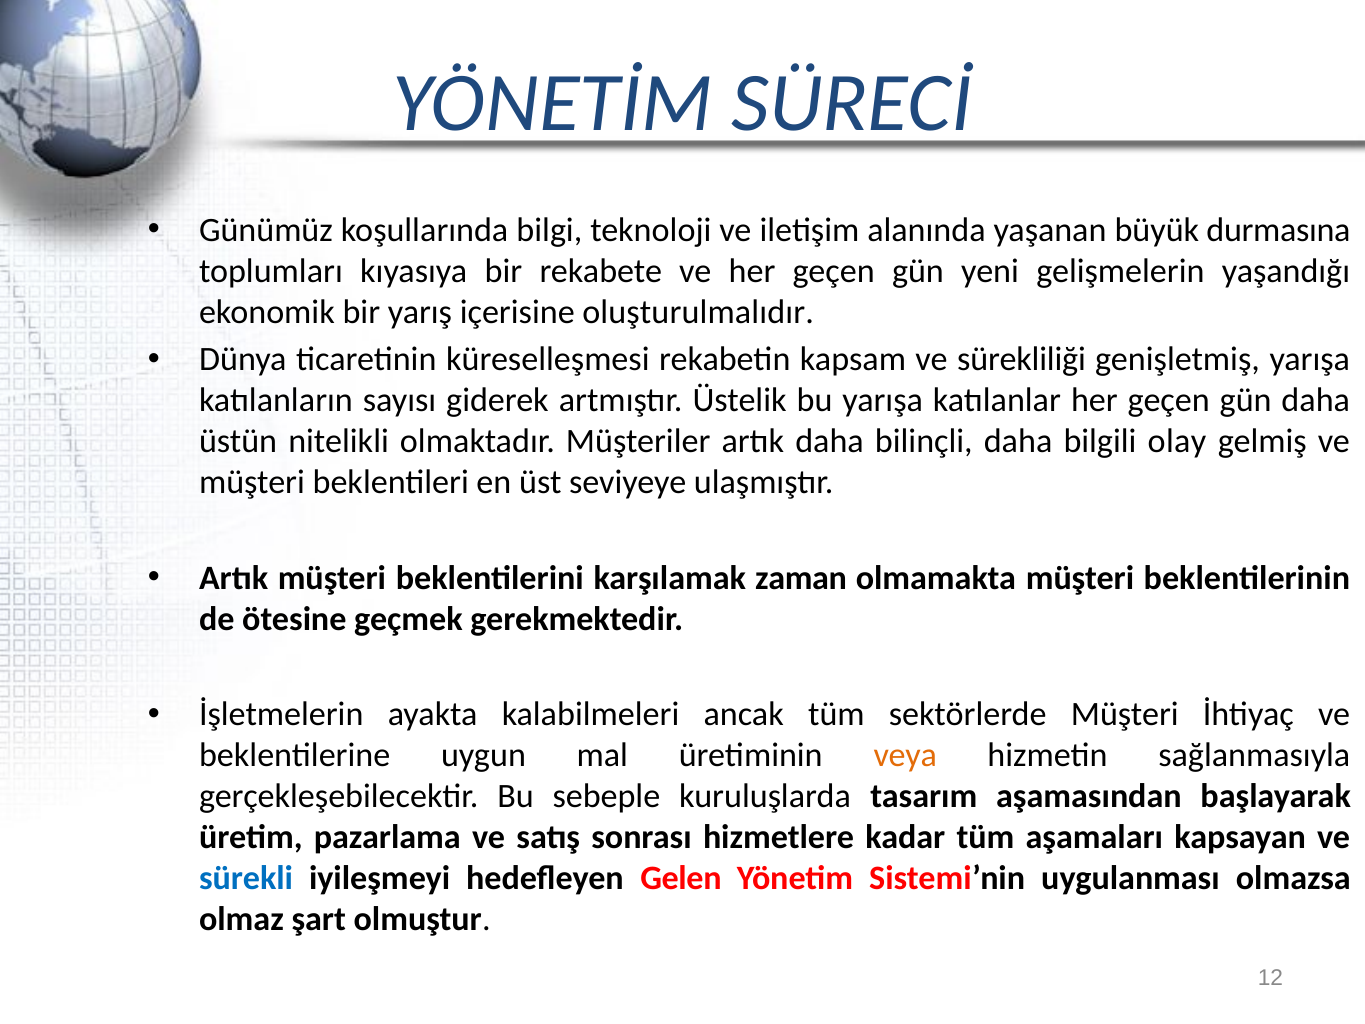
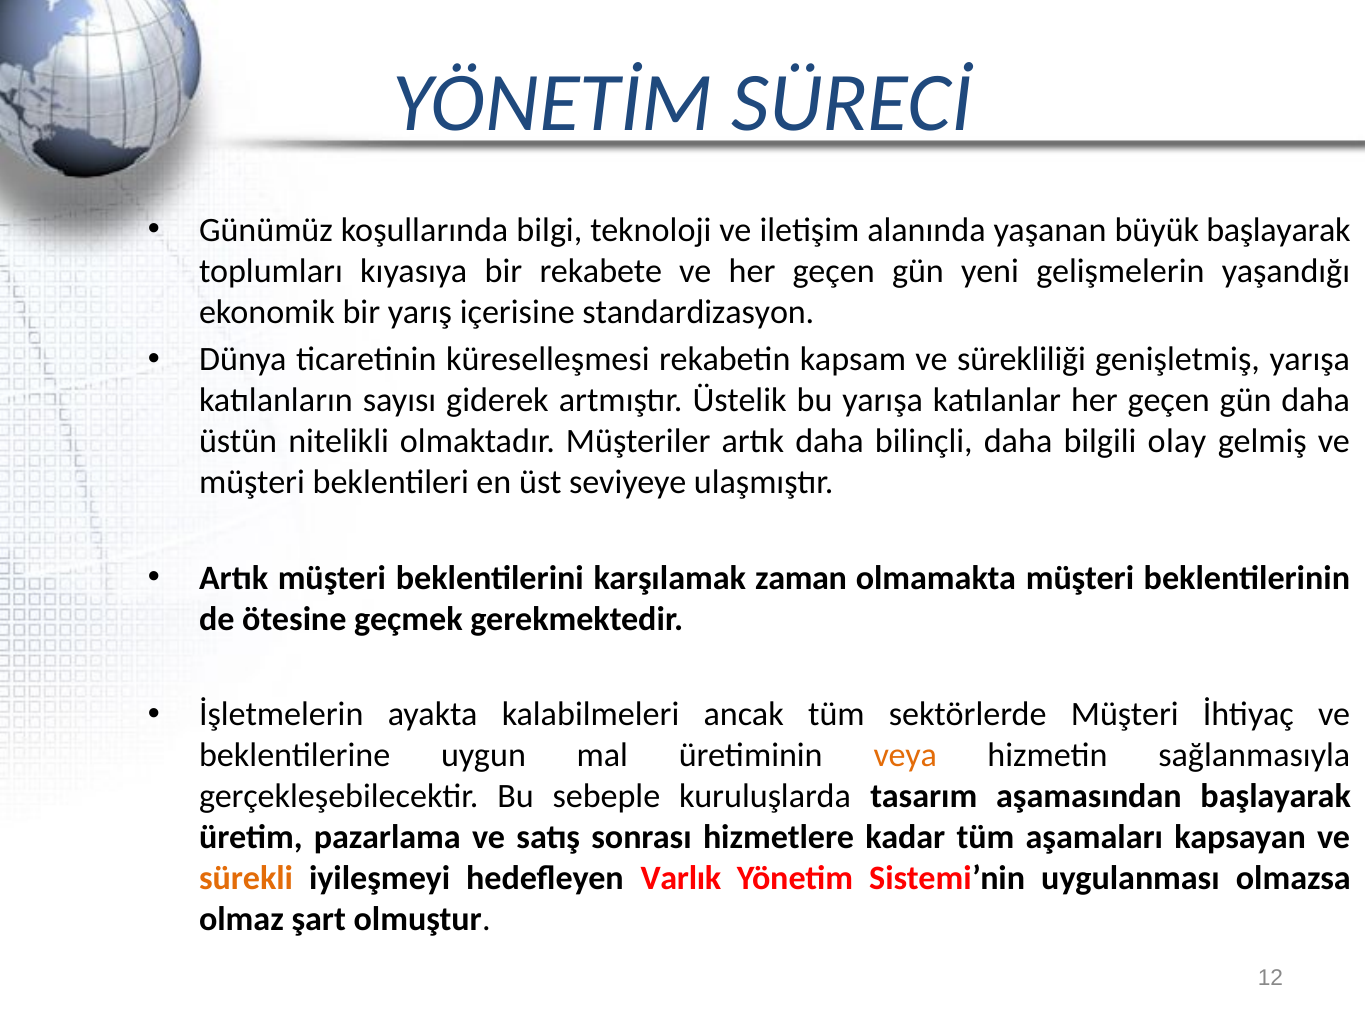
büyük durmasına: durmasına -> başlayarak (1278, 230)
oluşturulmalıdır: oluşturulmalıdır -> standardizasyon (698, 312)
sürekli colour: blue -> orange (246, 878)
Gelen: Gelen -> Varlık (681, 878)
